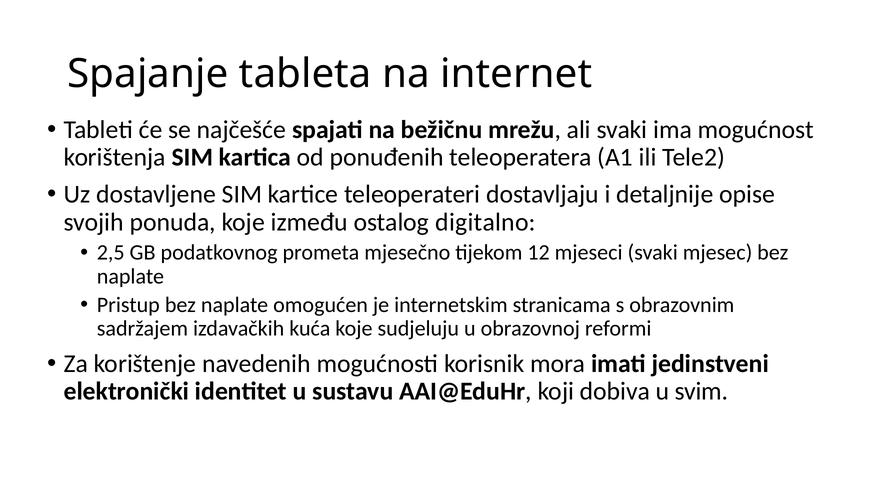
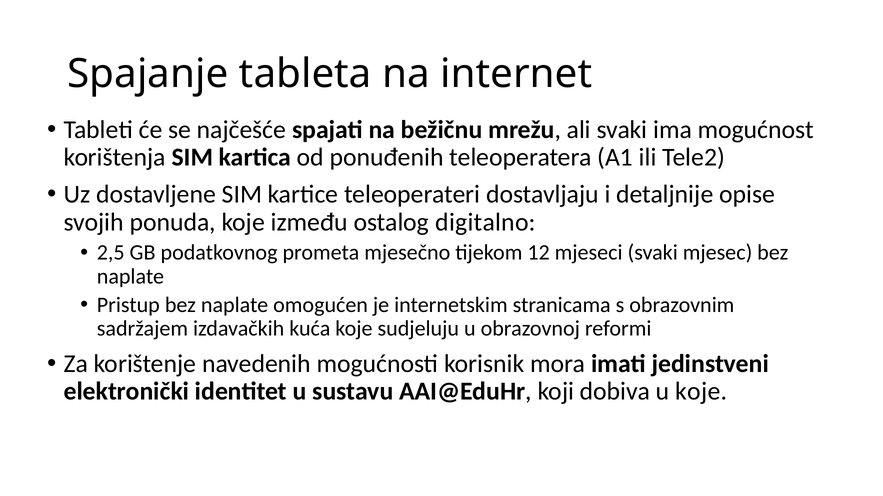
u svim: svim -> koje (701, 392)
